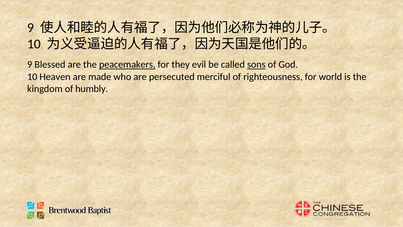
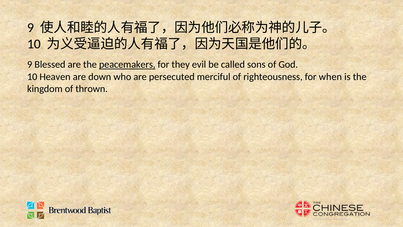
sons underline: present -> none (256, 65)
made: made -> down (100, 77)
world: world -> when (330, 77)
humbly: humbly -> thrown (92, 89)
